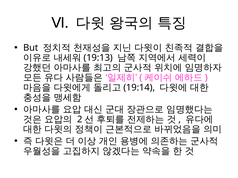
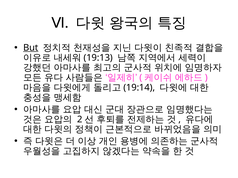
But underline: none -> present (31, 48)
